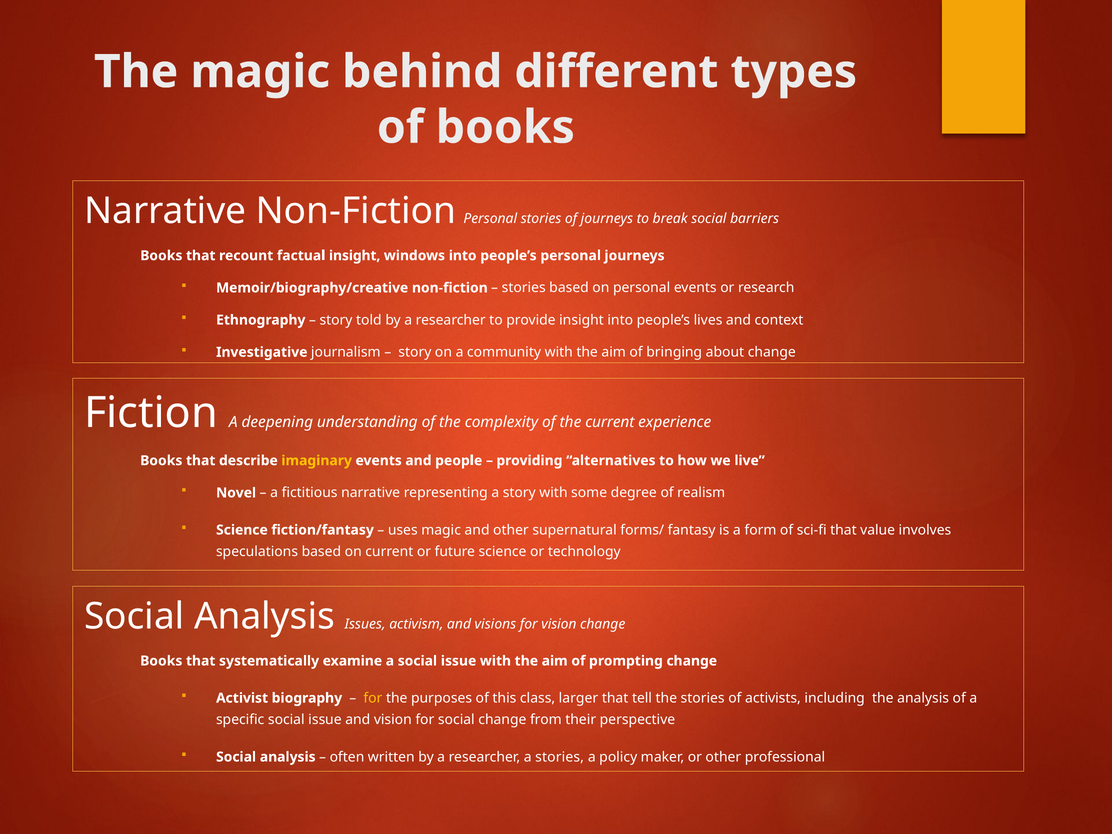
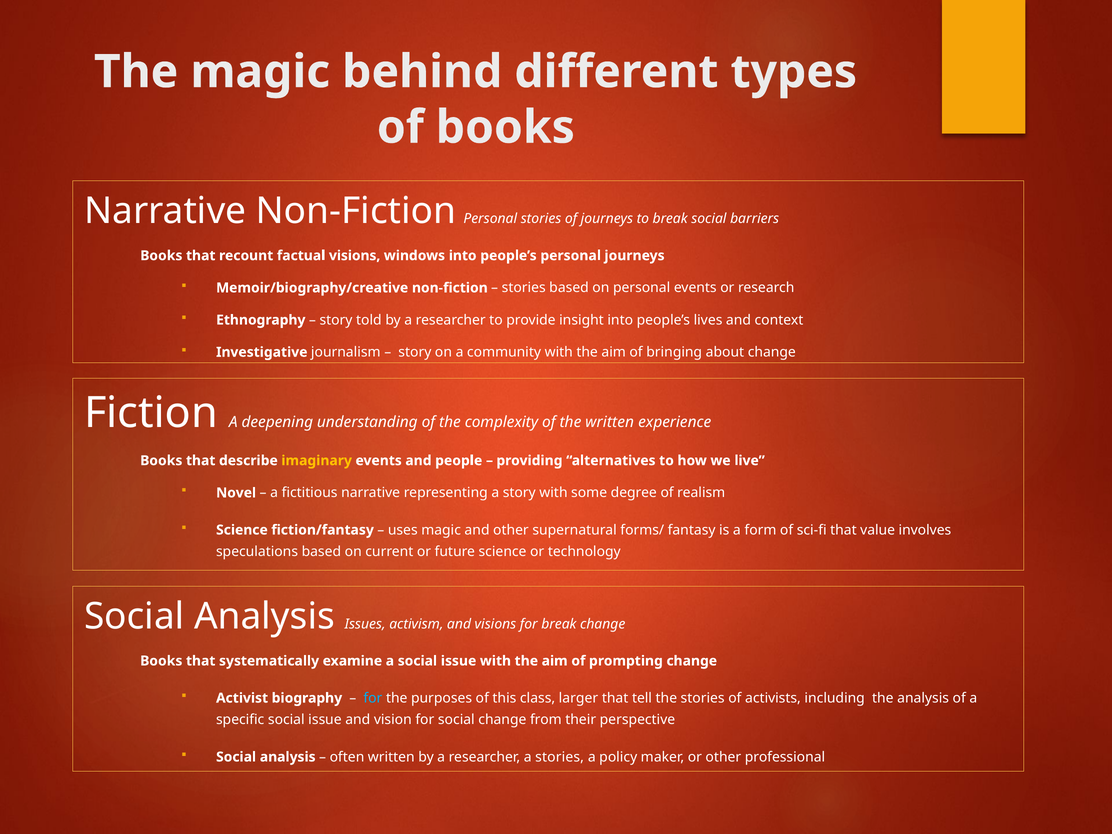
factual insight: insight -> visions (355, 256)
the current: current -> written (610, 422)
for vision: vision -> break (559, 624)
for colour: yellow -> light blue (373, 698)
